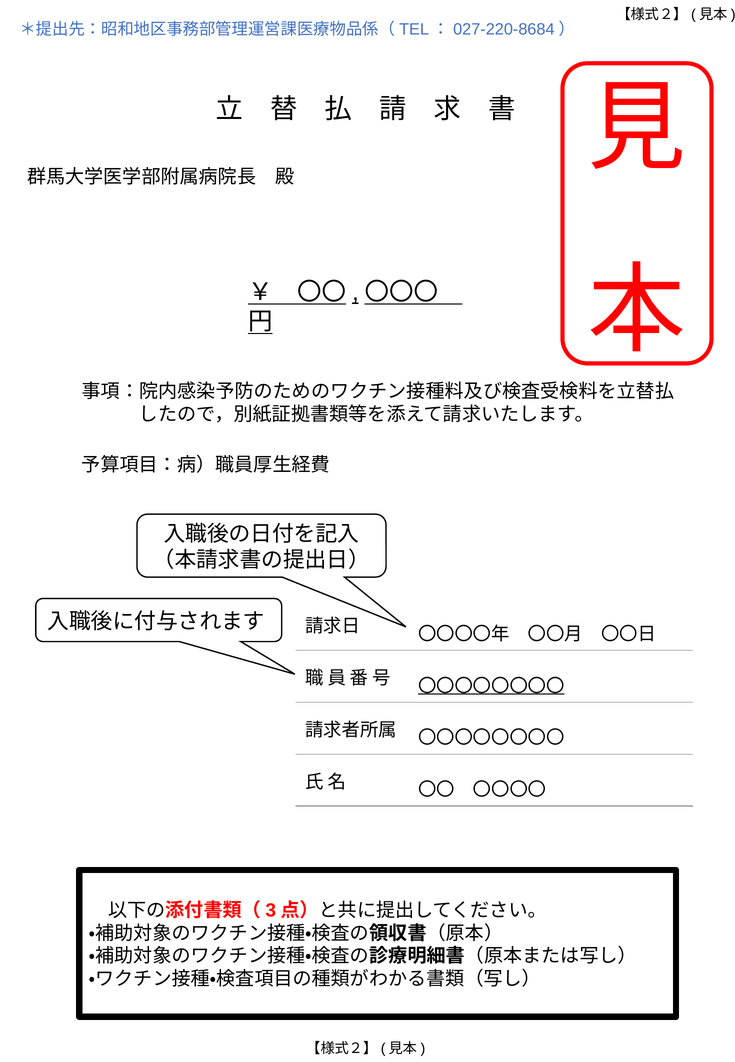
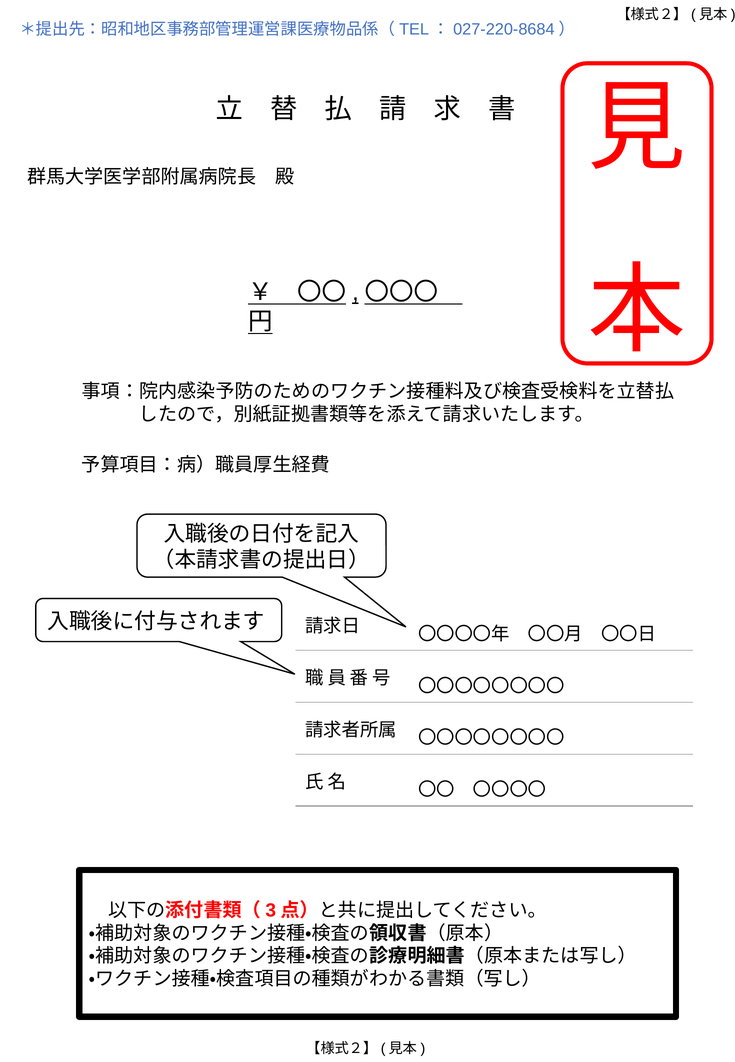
〇〇〇〇〇〇〇〇 underline: present -> none (491, 686)
